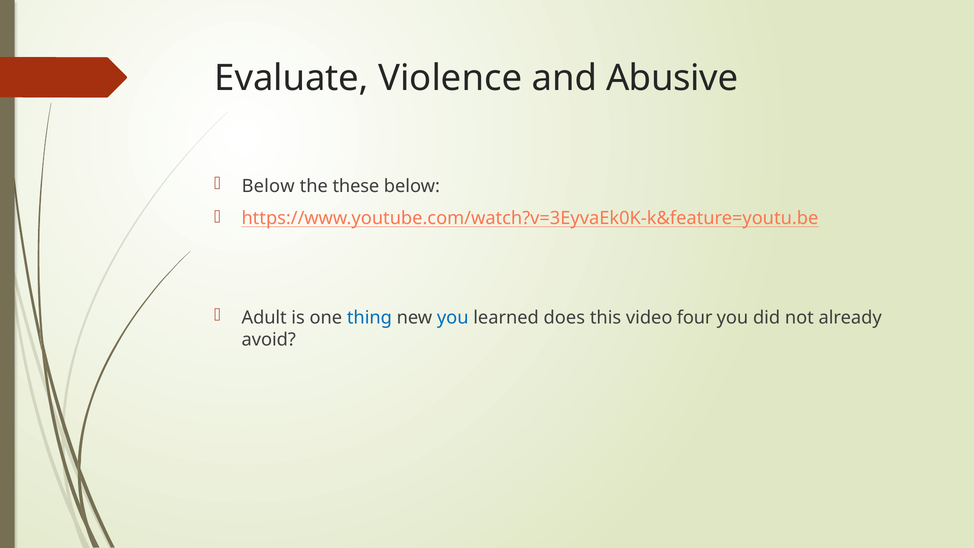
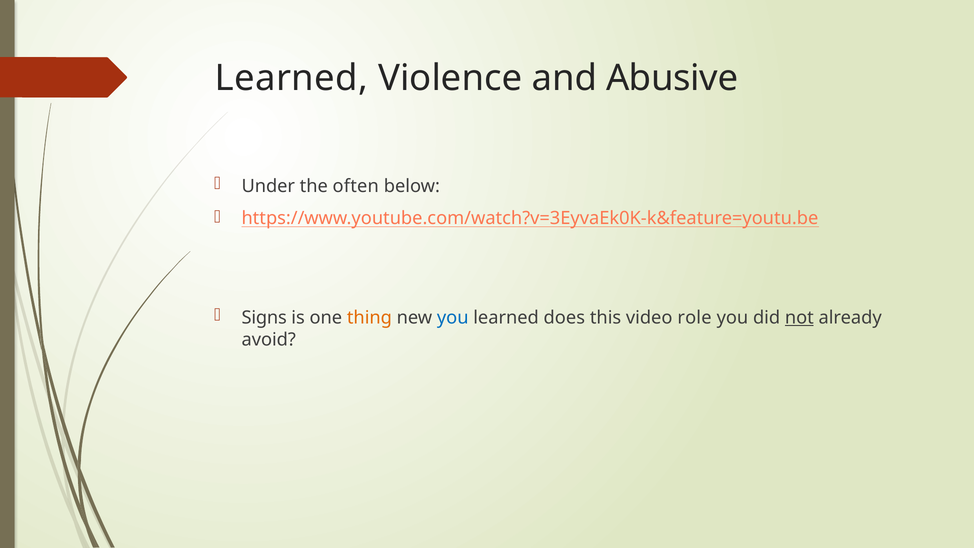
Evaluate: Evaluate -> Learned (291, 78)
Below: Below -> Under (268, 186)
these: these -> often (356, 186)
Adult: Adult -> Signs (264, 318)
thing colour: blue -> orange (369, 318)
four: four -> role (694, 318)
not underline: none -> present (799, 318)
